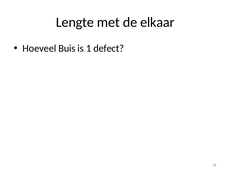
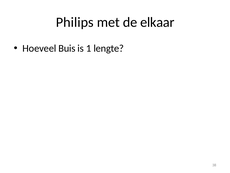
Lengte: Lengte -> Philips (75, 22)
defect: defect -> lengte (109, 48)
